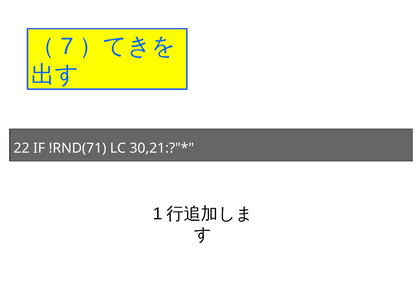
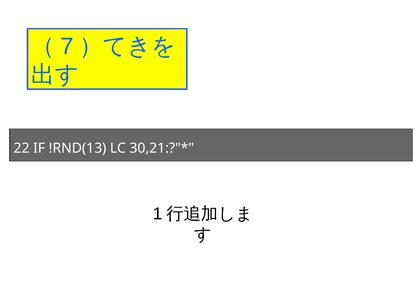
!RND(71: !RND(71 -> !RND(13 (78, 148)
